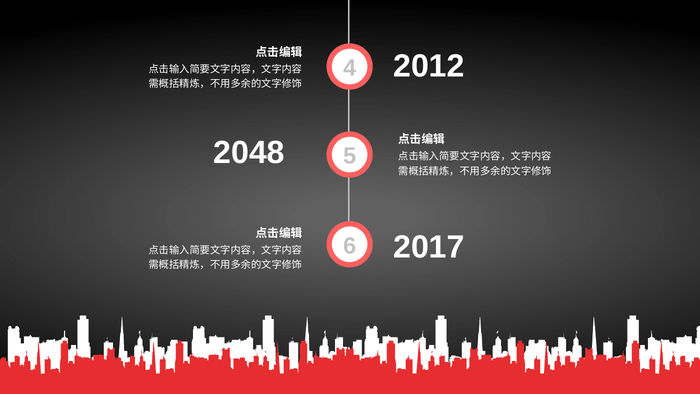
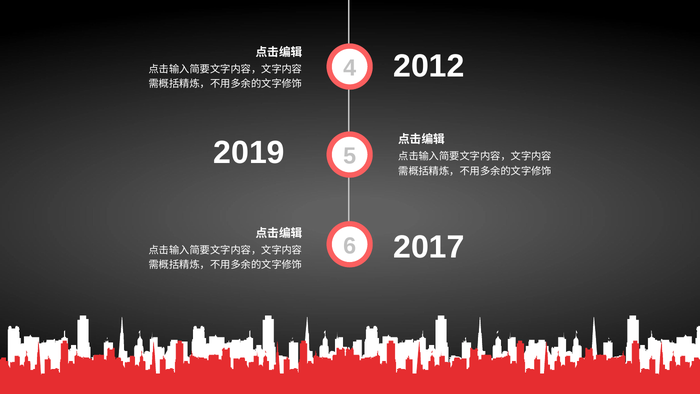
2048: 2048 -> 2019 (249, 153)
